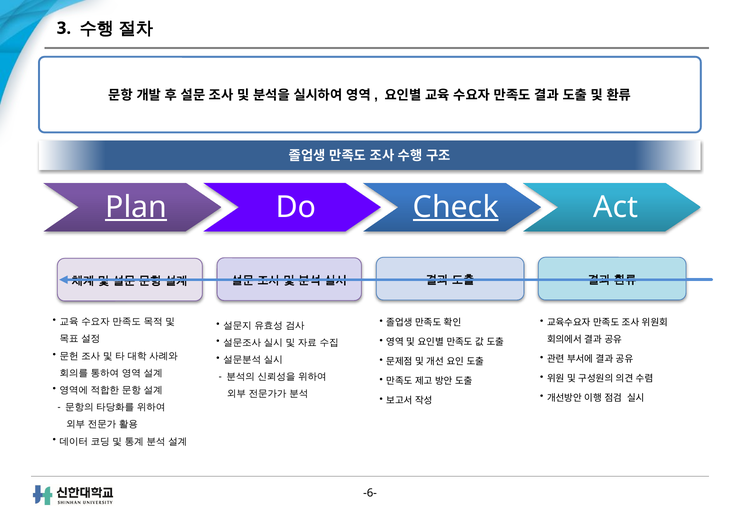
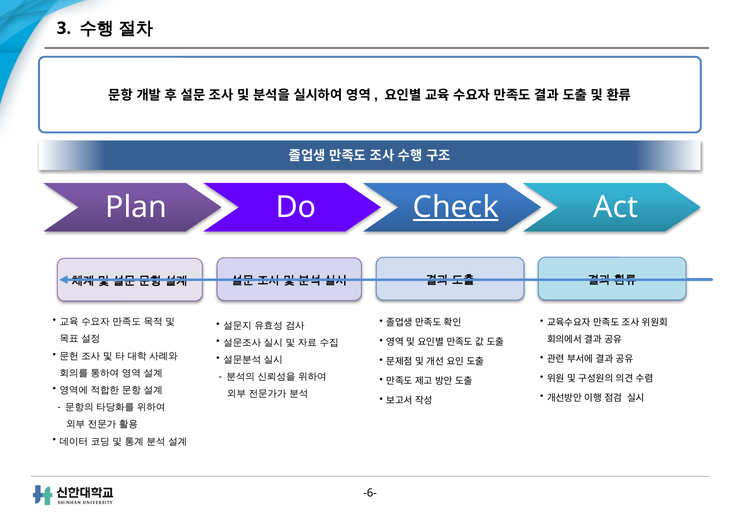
Plan underline: present -> none (136, 207)
